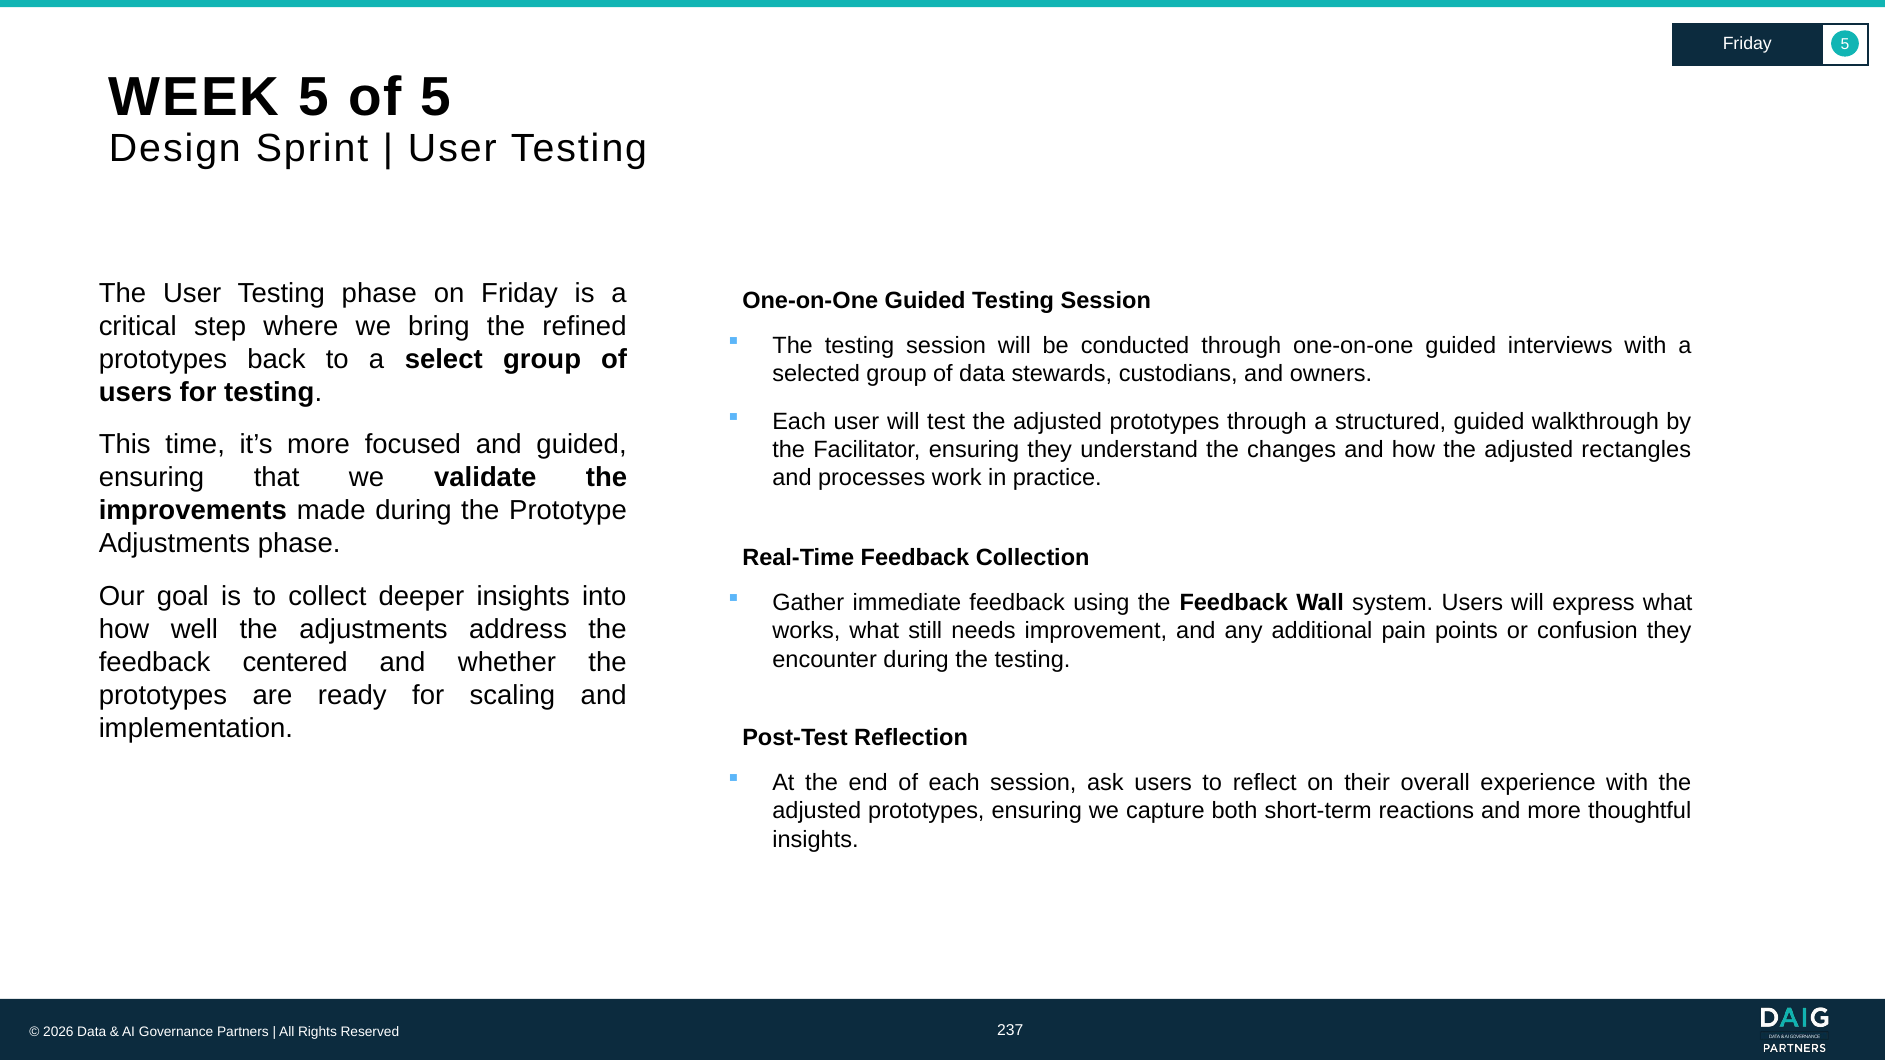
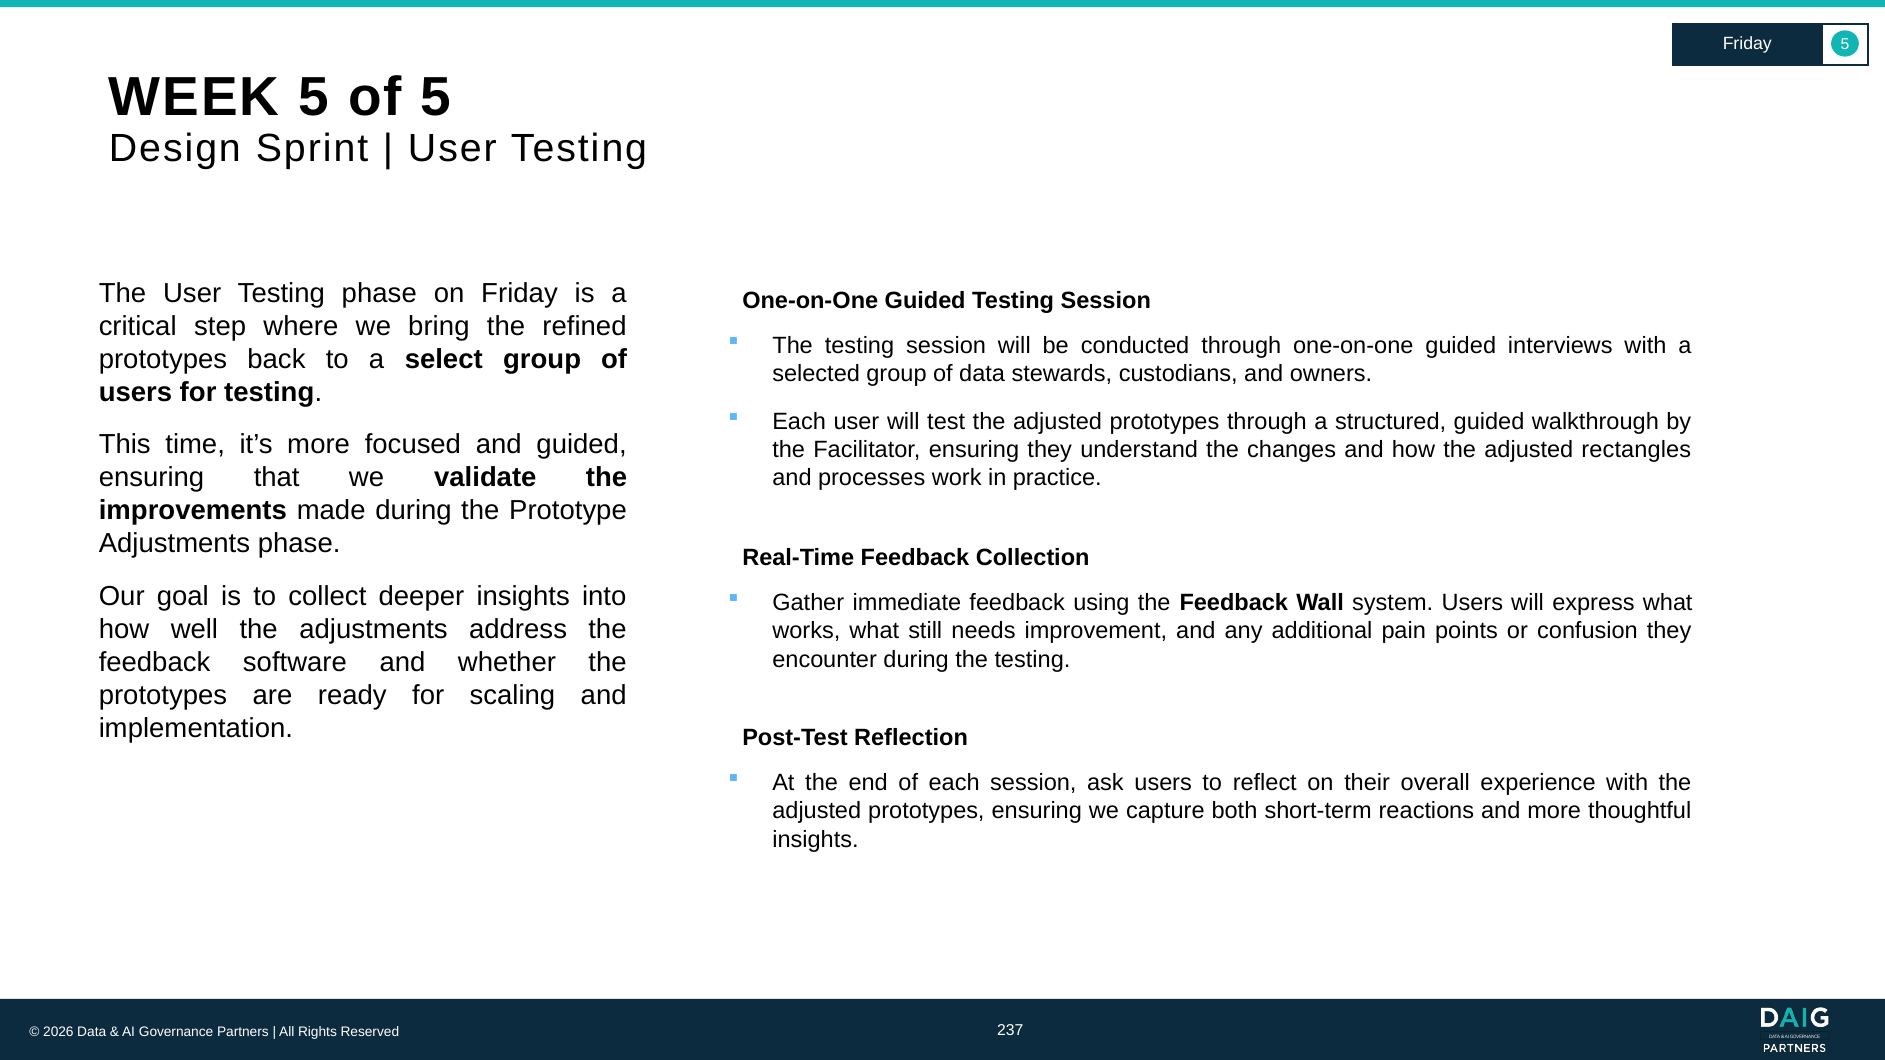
centered: centered -> software (295, 662)
